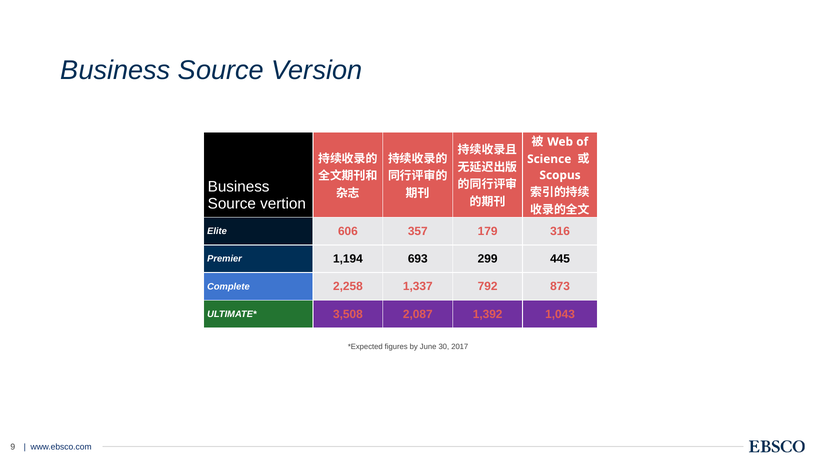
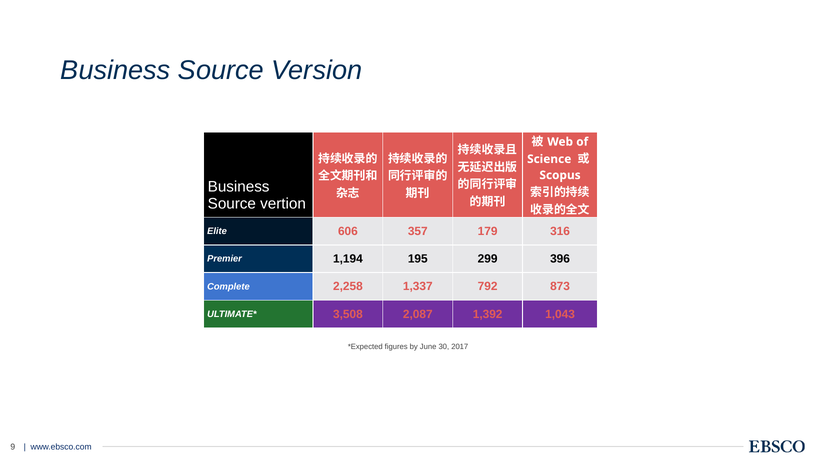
693: 693 -> 195 (418, 259)
445: 445 -> 396 (560, 259)
